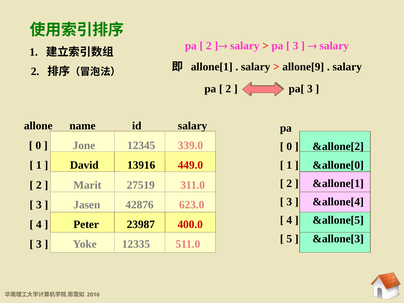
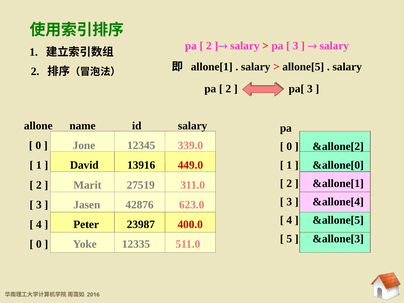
allone[9: allone[9 -> allone[5 (303, 67)
3: 3 -> 0 (39, 244)
